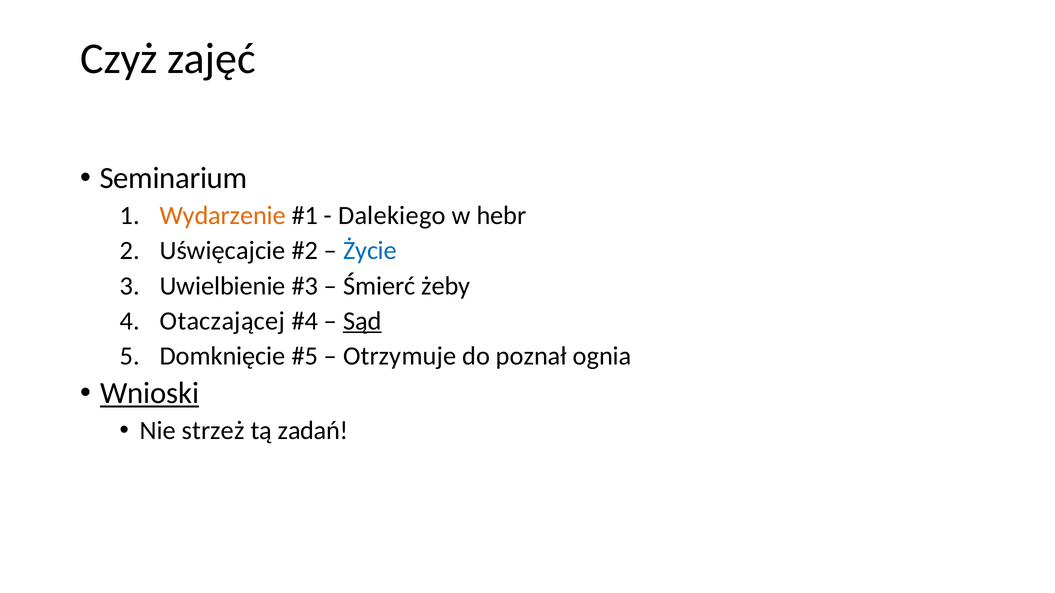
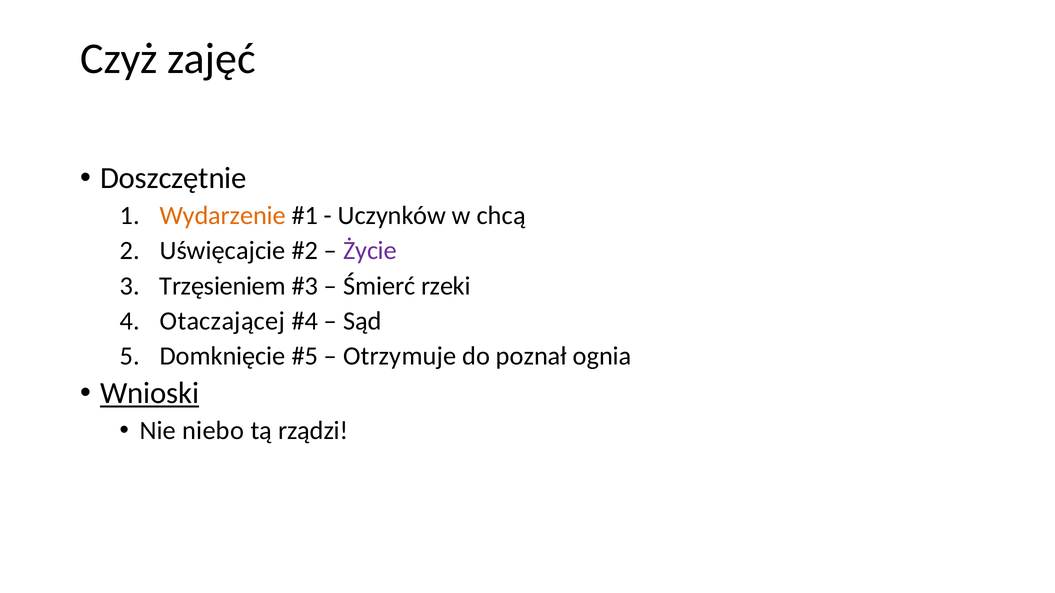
Seminarium: Seminarium -> Doszczętnie (173, 178)
Dalekiego: Dalekiego -> Uczynków (392, 216)
hebr: hebr -> chcą (501, 216)
Życie colour: blue -> purple (370, 251)
Uwielbienie: Uwielbienie -> Trzęsieniem (223, 286)
żeby: żeby -> rzeki (446, 286)
Sąd underline: present -> none (362, 321)
strzeż: strzeż -> niebo (213, 431)
zadań: zadań -> rządzi (313, 431)
